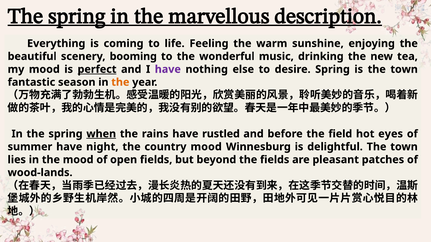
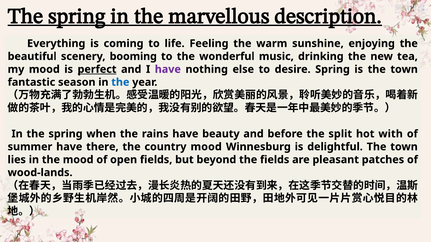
the colour: orange -> blue (120, 82)
when underline: present -> none (101, 134)
rustled: rustled -> beauty (221, 134)
field: field -> split (340, 134)
eyes: eyes -> with (391, 134)
night: night -> there (102, 147)
